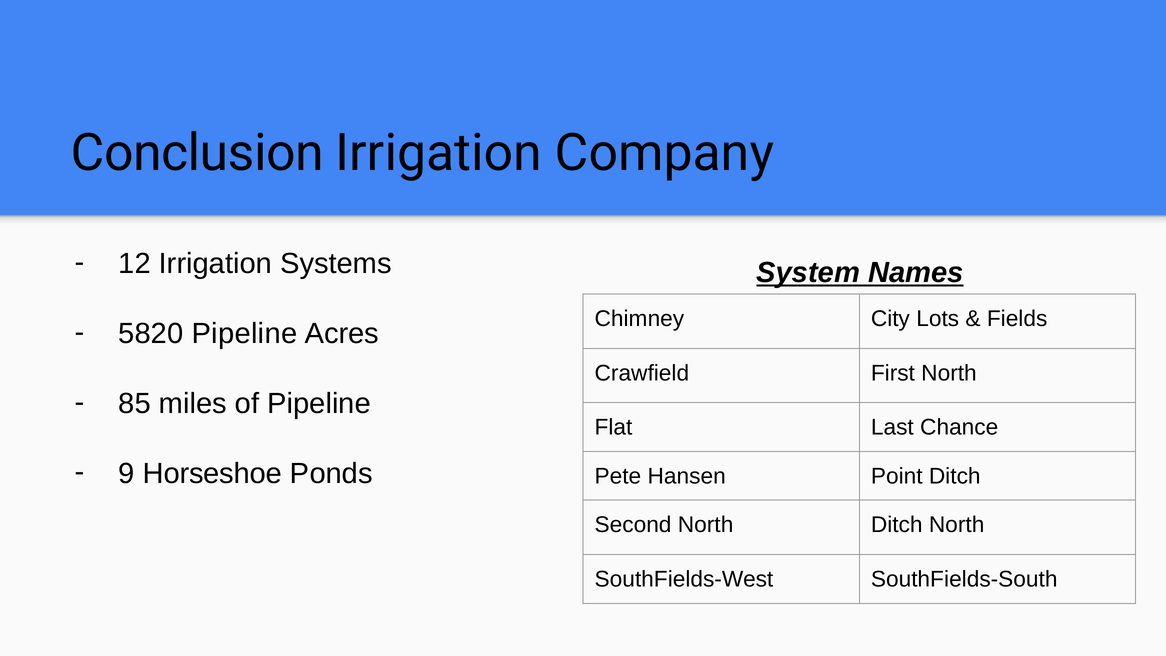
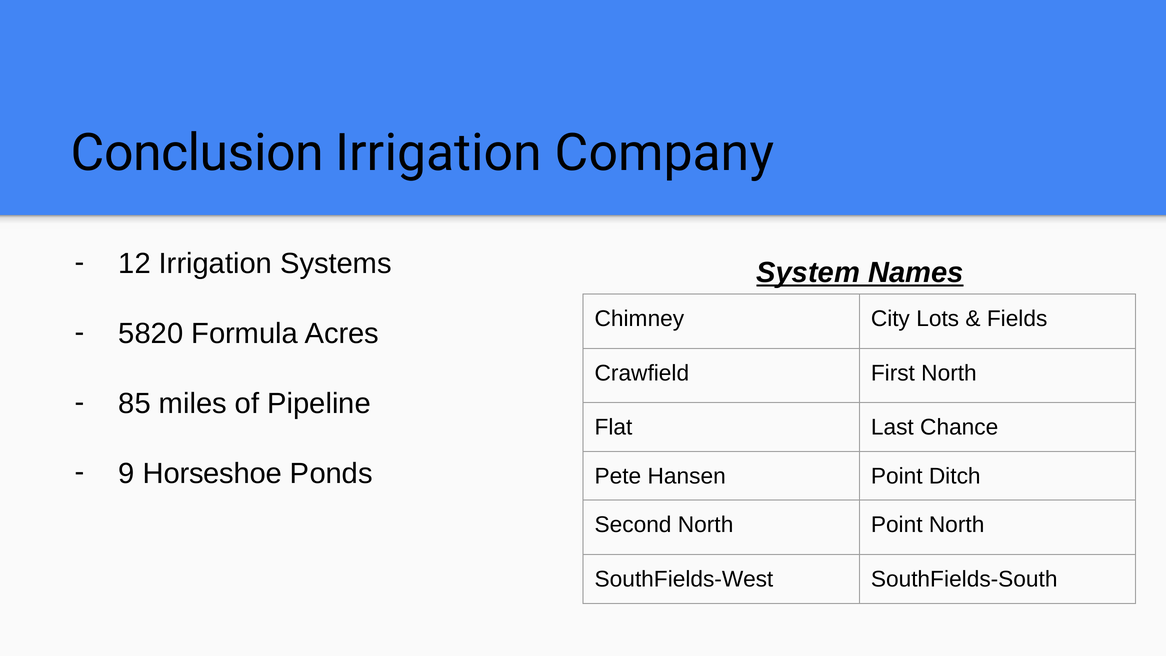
5820 Pipeline: Pipeline -> Formula (245, 333)
North Ditch: Ditch -> Point (897, 525)
